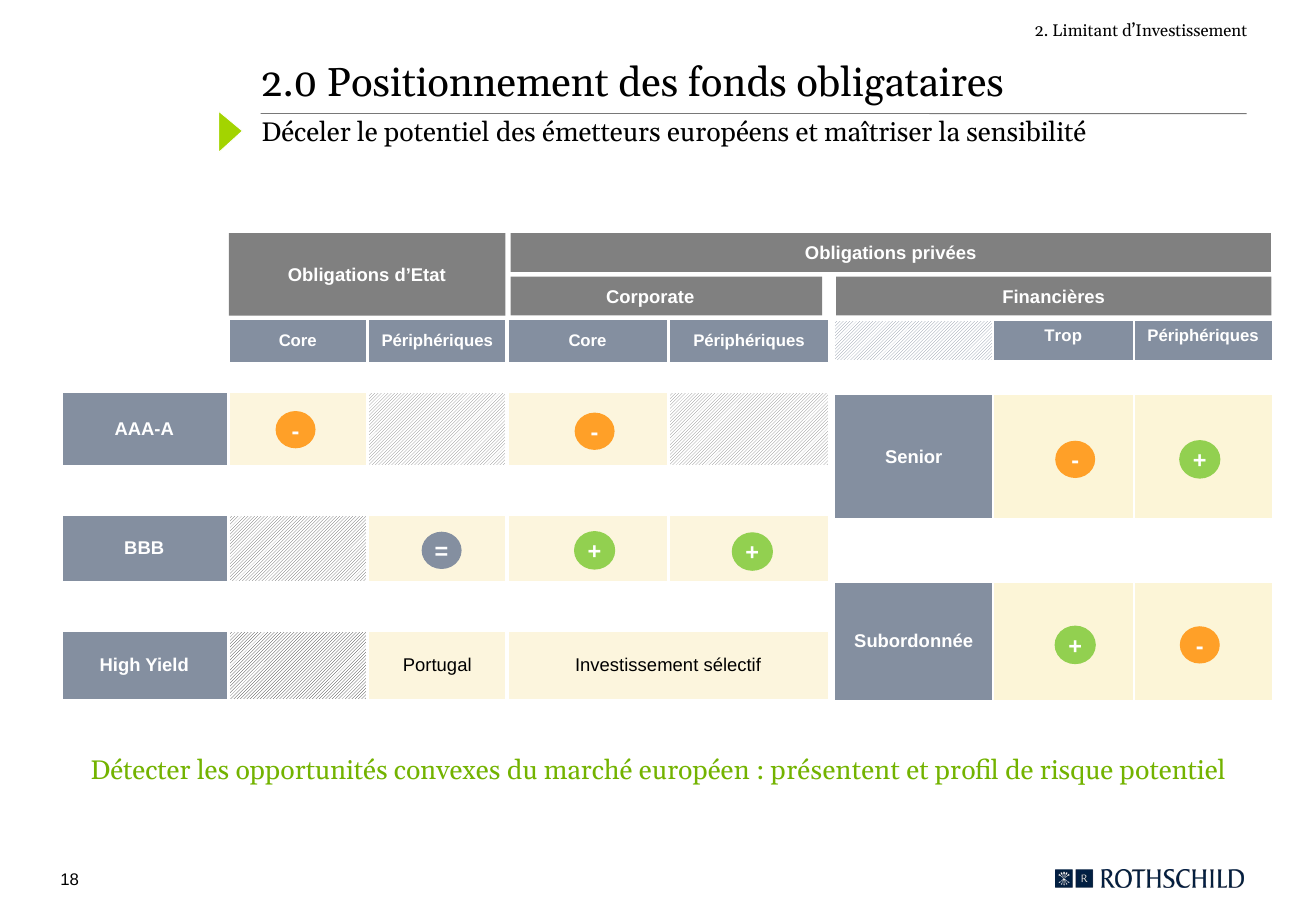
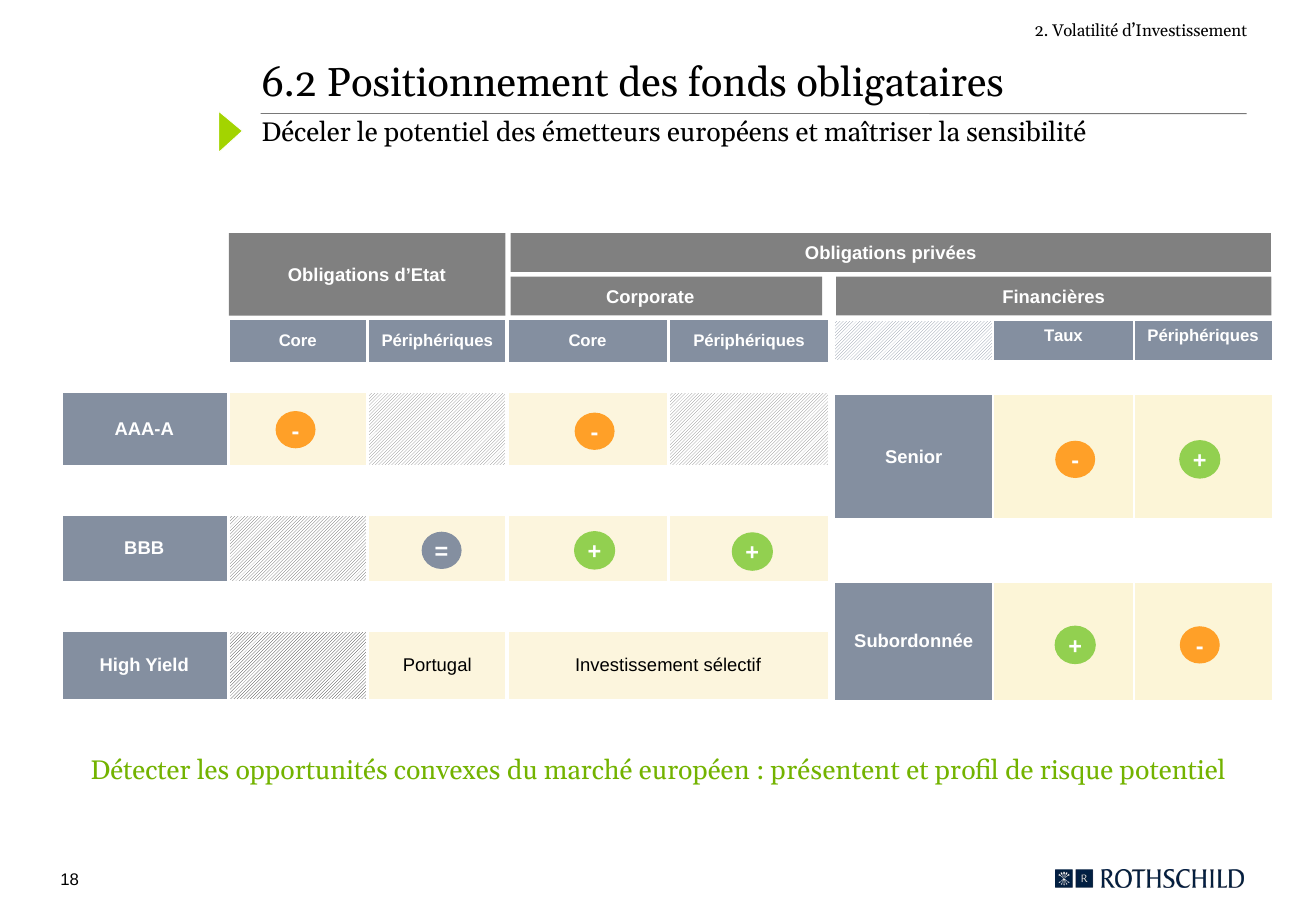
Limitant: Limitant -> Volatilité (1085, 31)
2.0: 2.0 -> 6.2 (289, 83)
Trop: Trop -> Taux (1063, 336)
